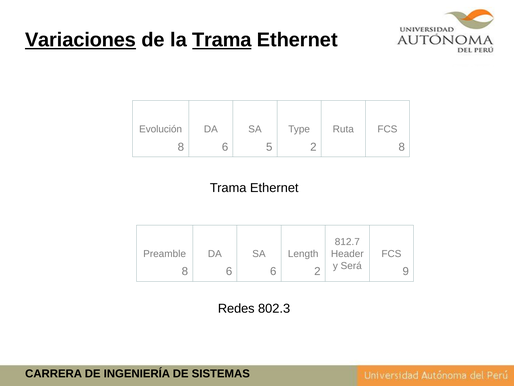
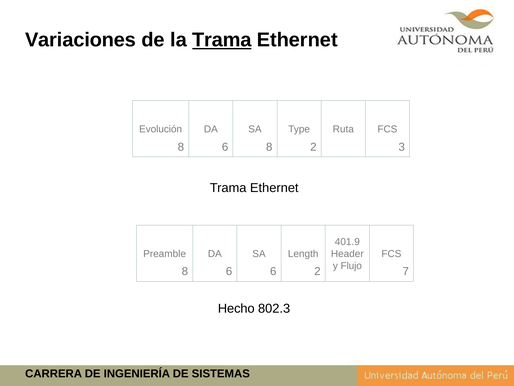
Variaciones underline: present -> none (81, 40)
6 5: 5 -> 8 (269, 147)
2 8: 8 -> 3 (402, 147)
812.7: 812.7 -> 401.9 (347, 242)
Será: Será -> Flujo (351, 266)
9: 9 -> 7 (406, 271)
Redes: Redes -> Hecho (236, 308)
